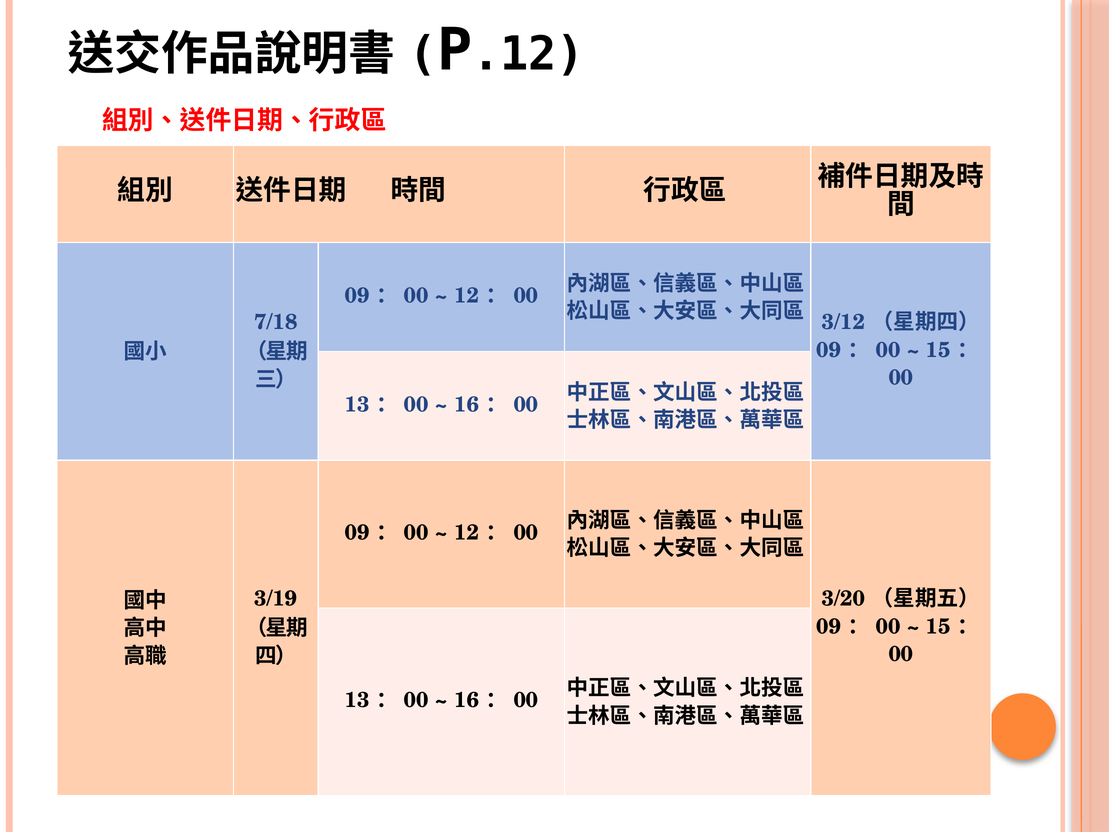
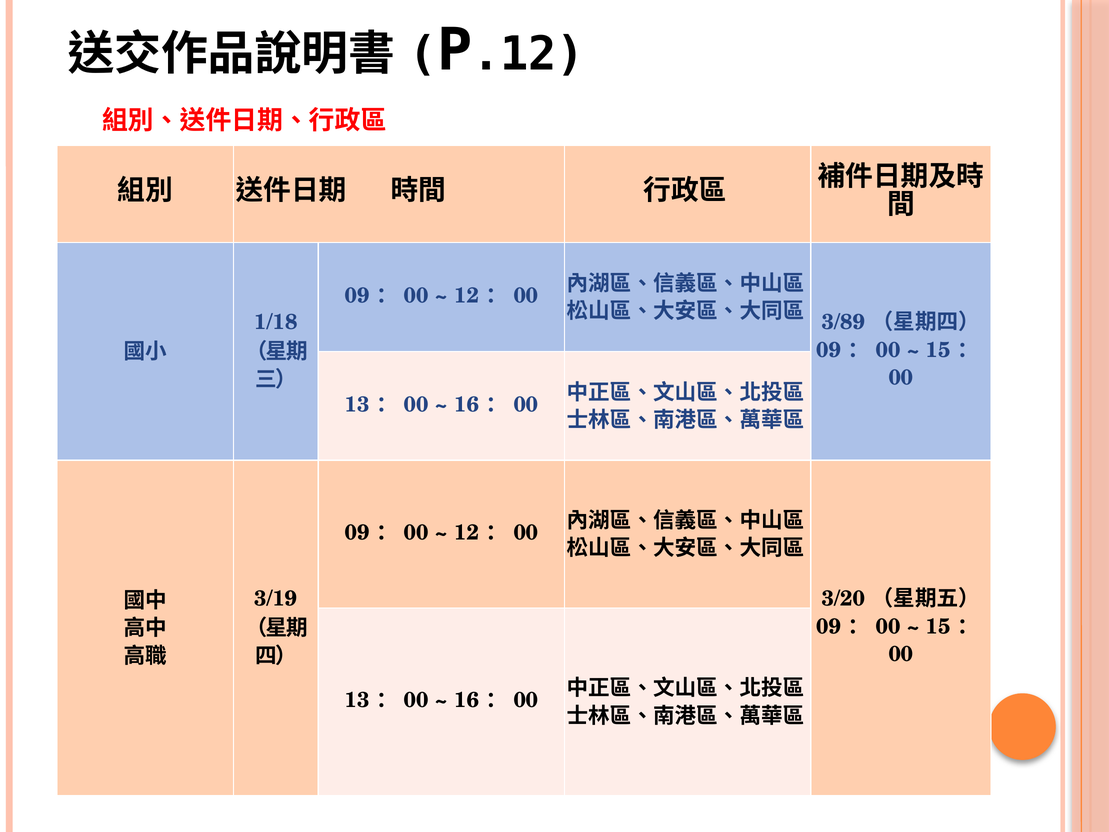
7/18: 7/18 -> 1/18 (276, 322)
3/12: 3/12 -> 3/89 (843, 322)
